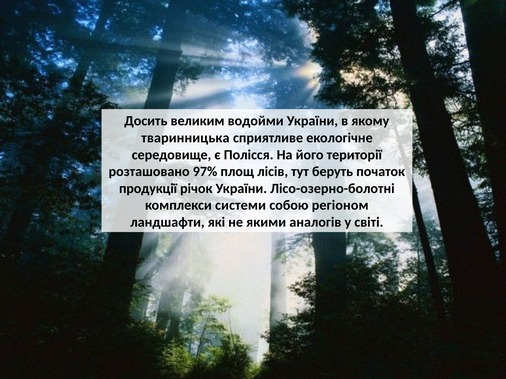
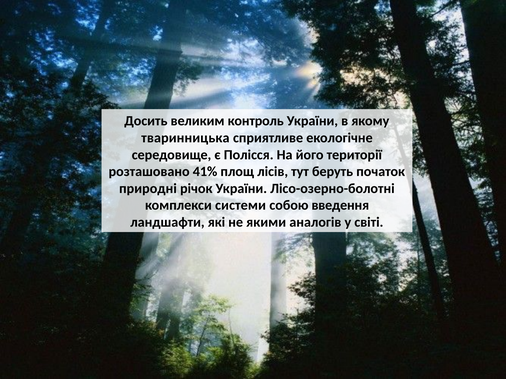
водойми: водойми -> контроль (256, 121)
97%: 97% -> 41% (205, 172)
продукції: продукції -> природні (148, 189)
регіоном: регіоном -> введення (340, 206)
